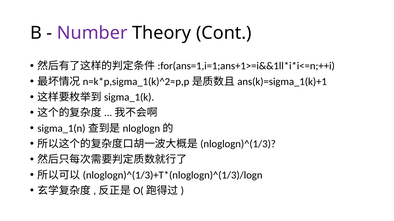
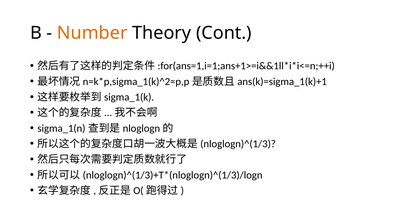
Number colour: purple -> orange (92, 33)
